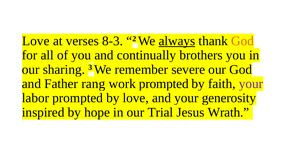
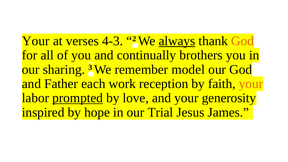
Love: Love -> Your (36, 41)
8-3: 8-3 -> 4-3 (113, 41)
severe: severe -> model (188, 69)
rang: rang -> each (93, 84)
work prompted: prompted -> reception (164, 84)
your colour: purple -> orange (251, 84)
prompted underline: none -> present (78, 98)
Wrath: Wrath -> James (228, 112)
